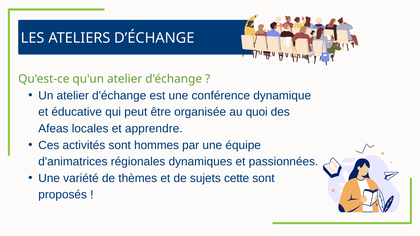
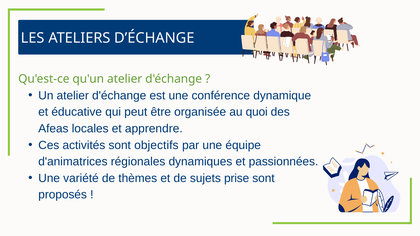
hommes: hommes -> objectifs (156, 145)
cette: cette -> prise (237, 178)
